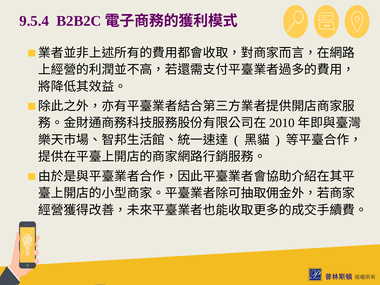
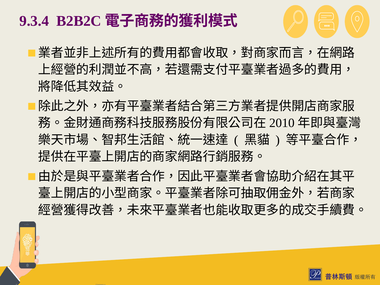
9.5.4: 9.5.4 -> 9.3.4 (34, 21)
